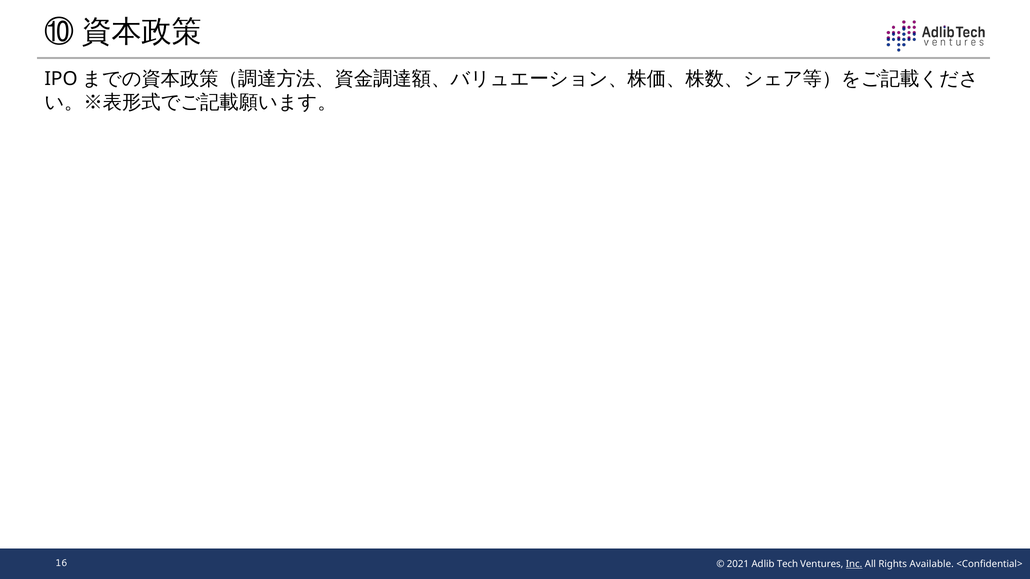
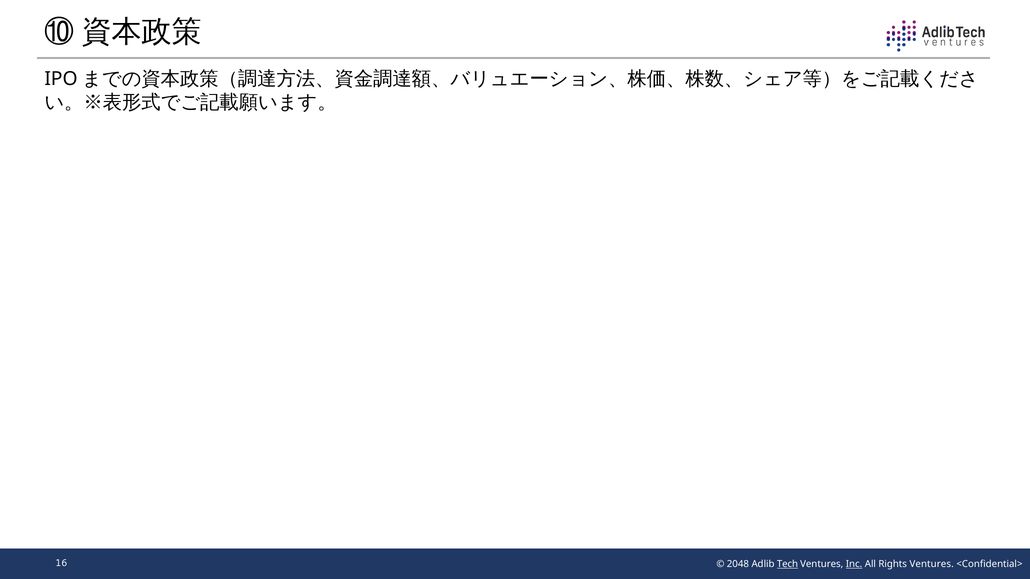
2021: 2021 -> 2048 (738, 565)
Tech underline: none -> present (787, 565)
Rights Available: Available -> Ventures (932, 565)
